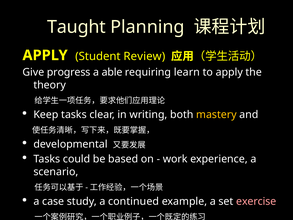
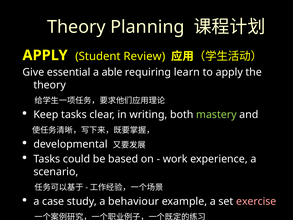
Taught: Taught -> Theory (76, 27)
progress: progress -> essential (69, 72)
mastery colour: yellow -> light green (216, 114)
continued: continued -> behaviour (134, 201)
